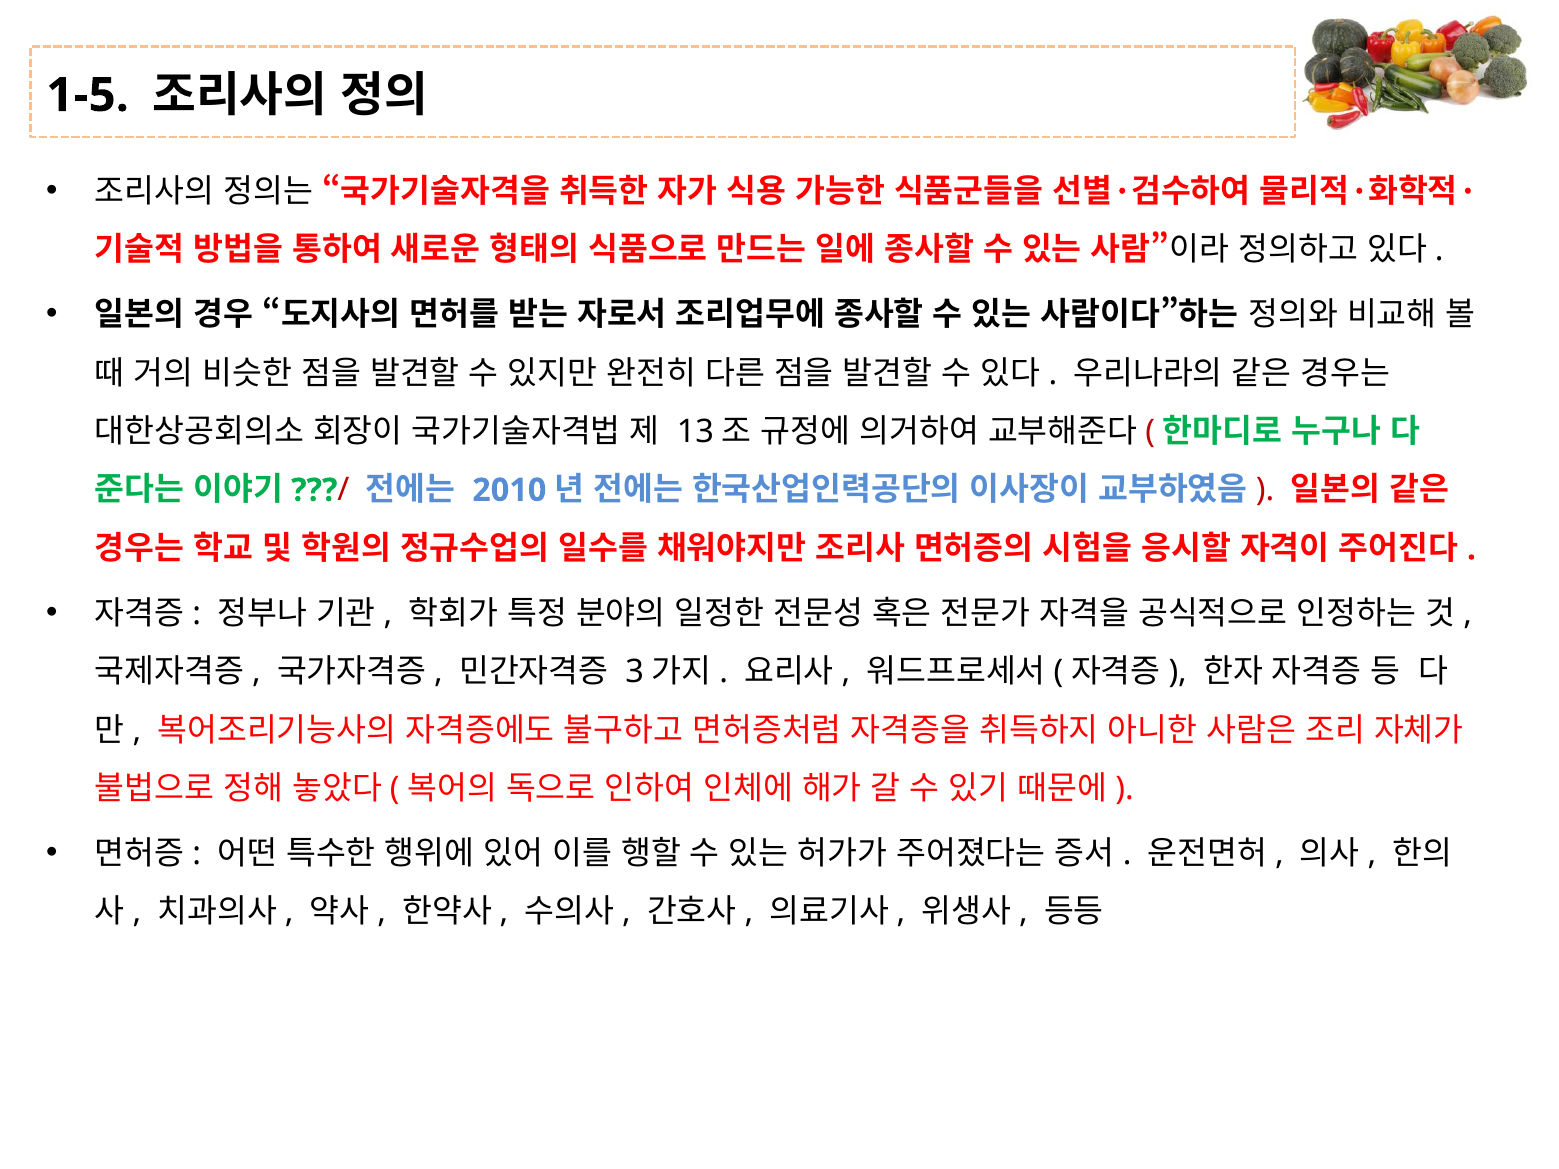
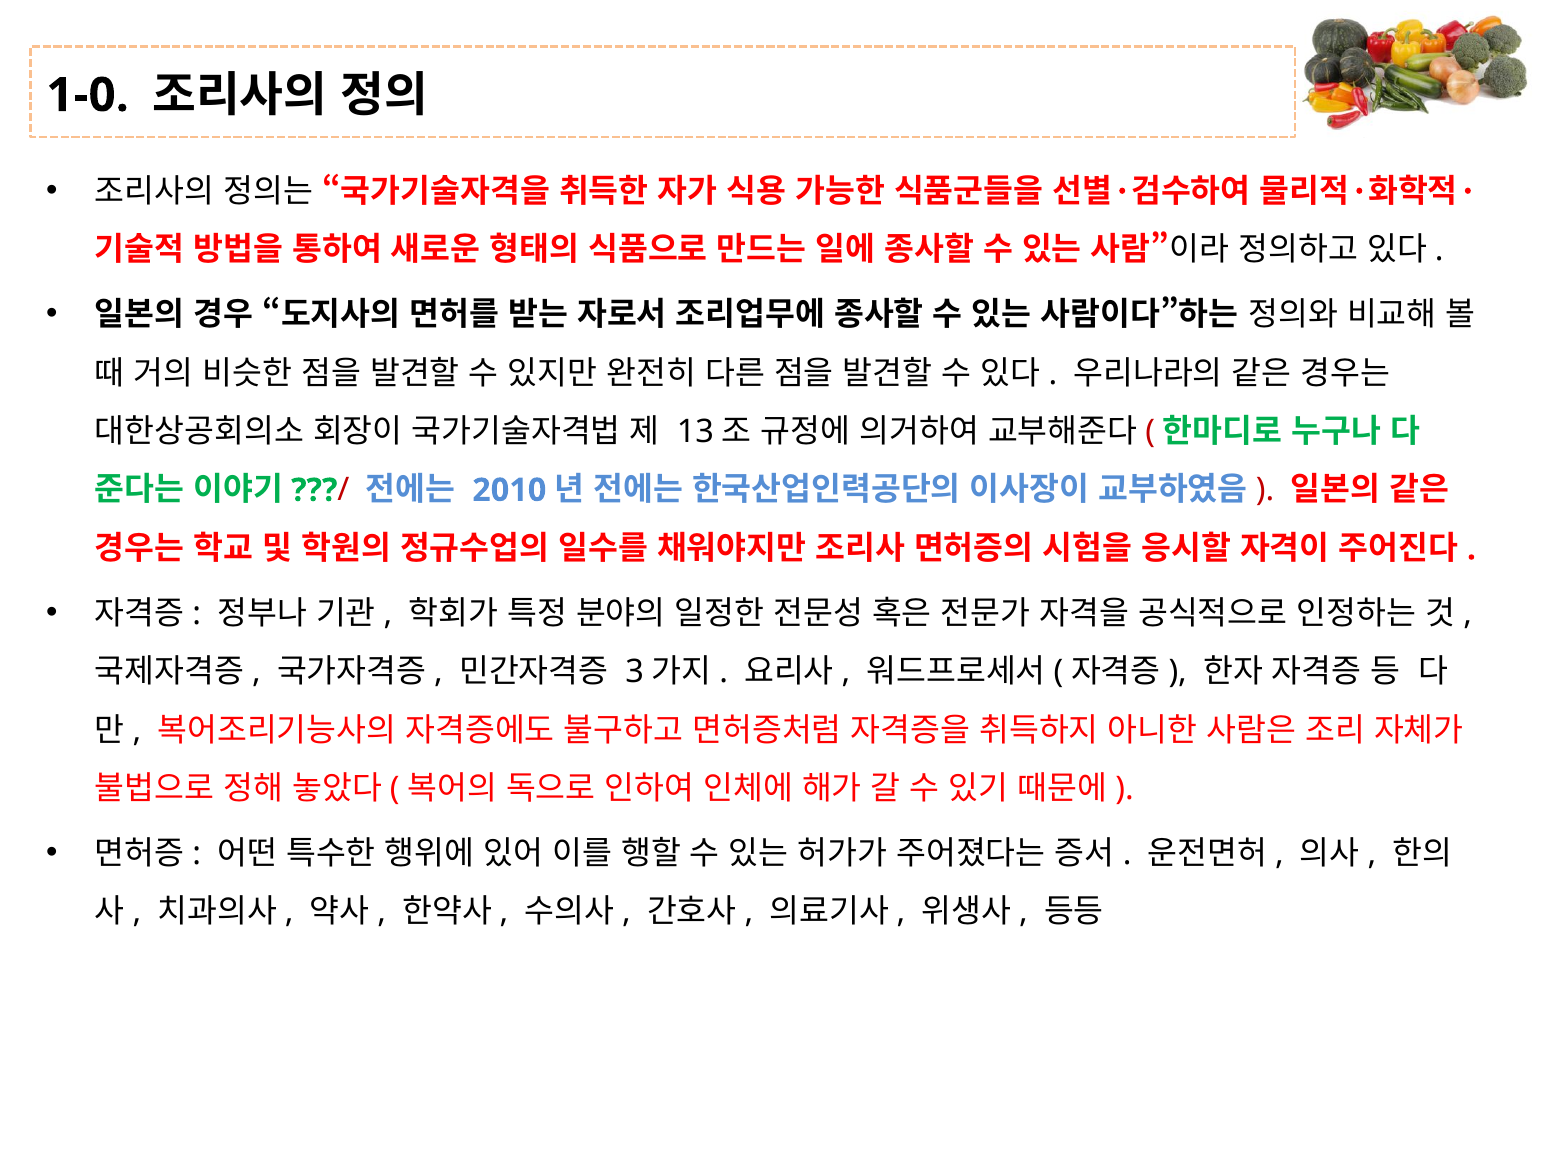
1-5: 1-5 -> 1-0 (88, 95)
